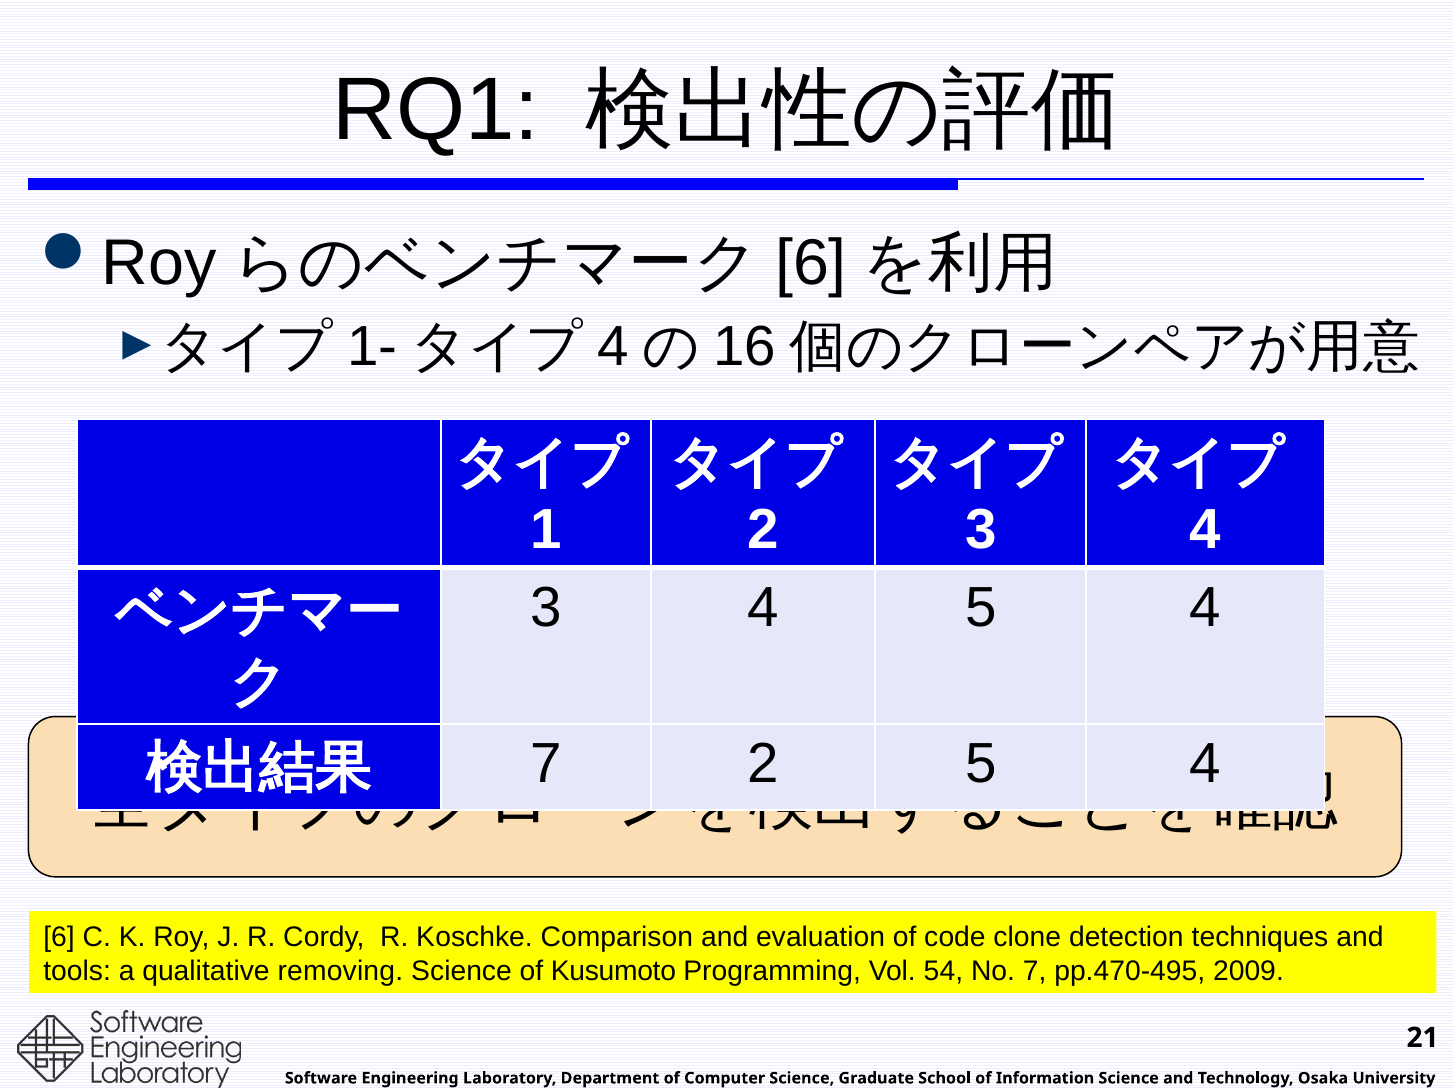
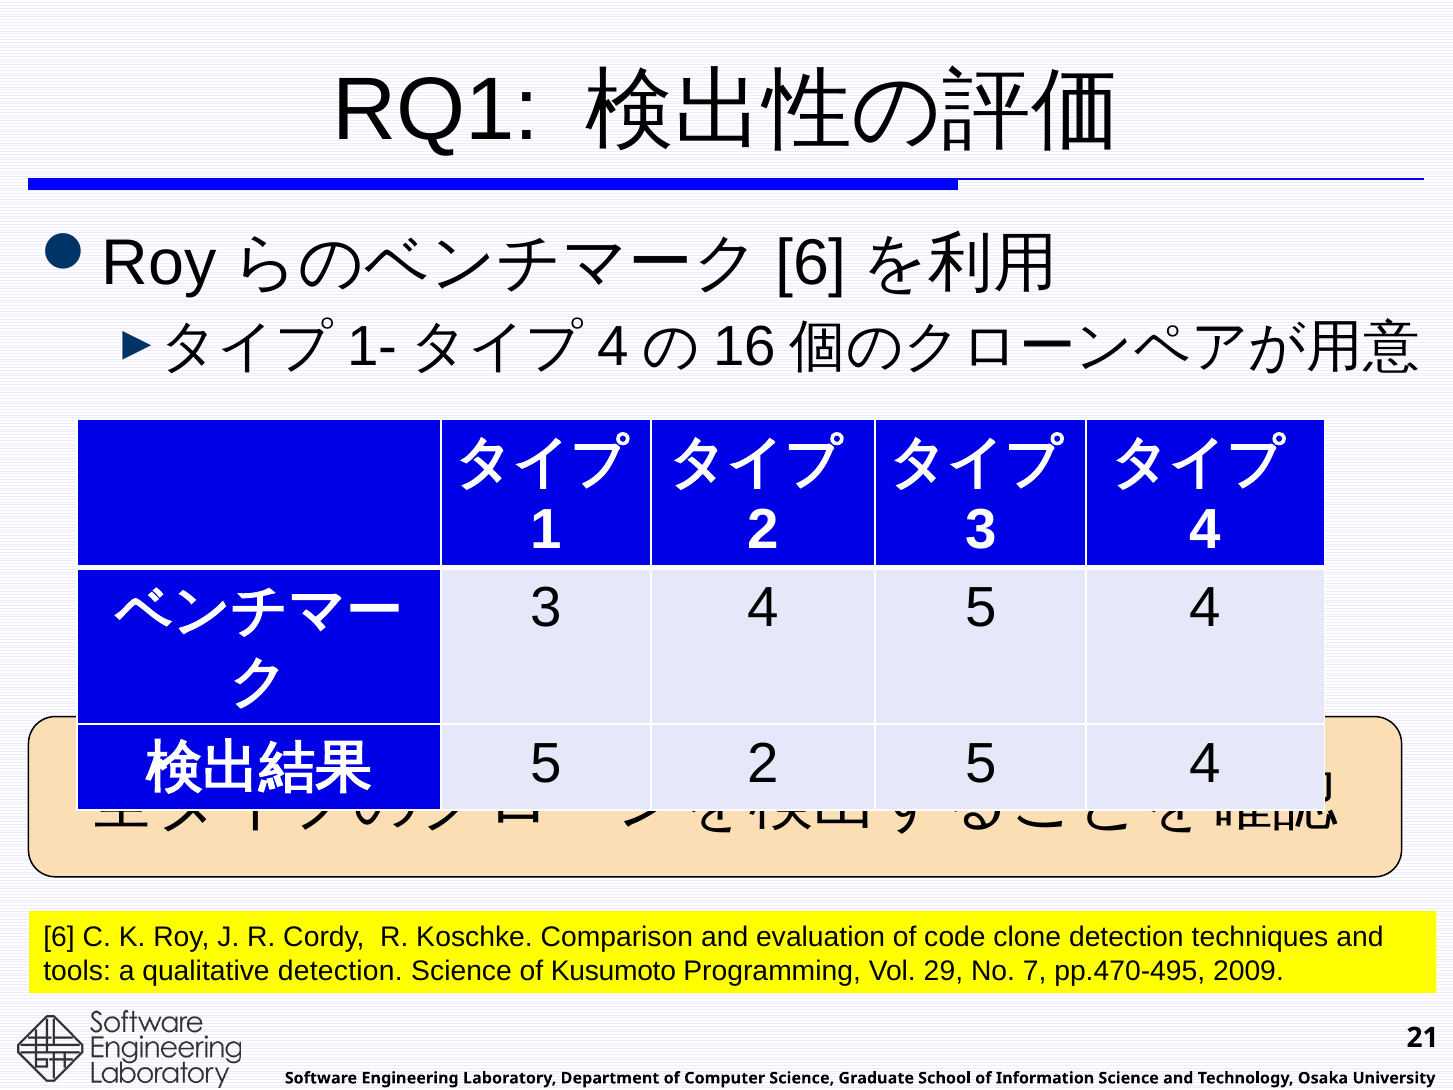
7: 7 -> 5 (546, 764)
qualitative removing: removing -> detection (340, 971)
54: 54 -> 29 (943, 971)
